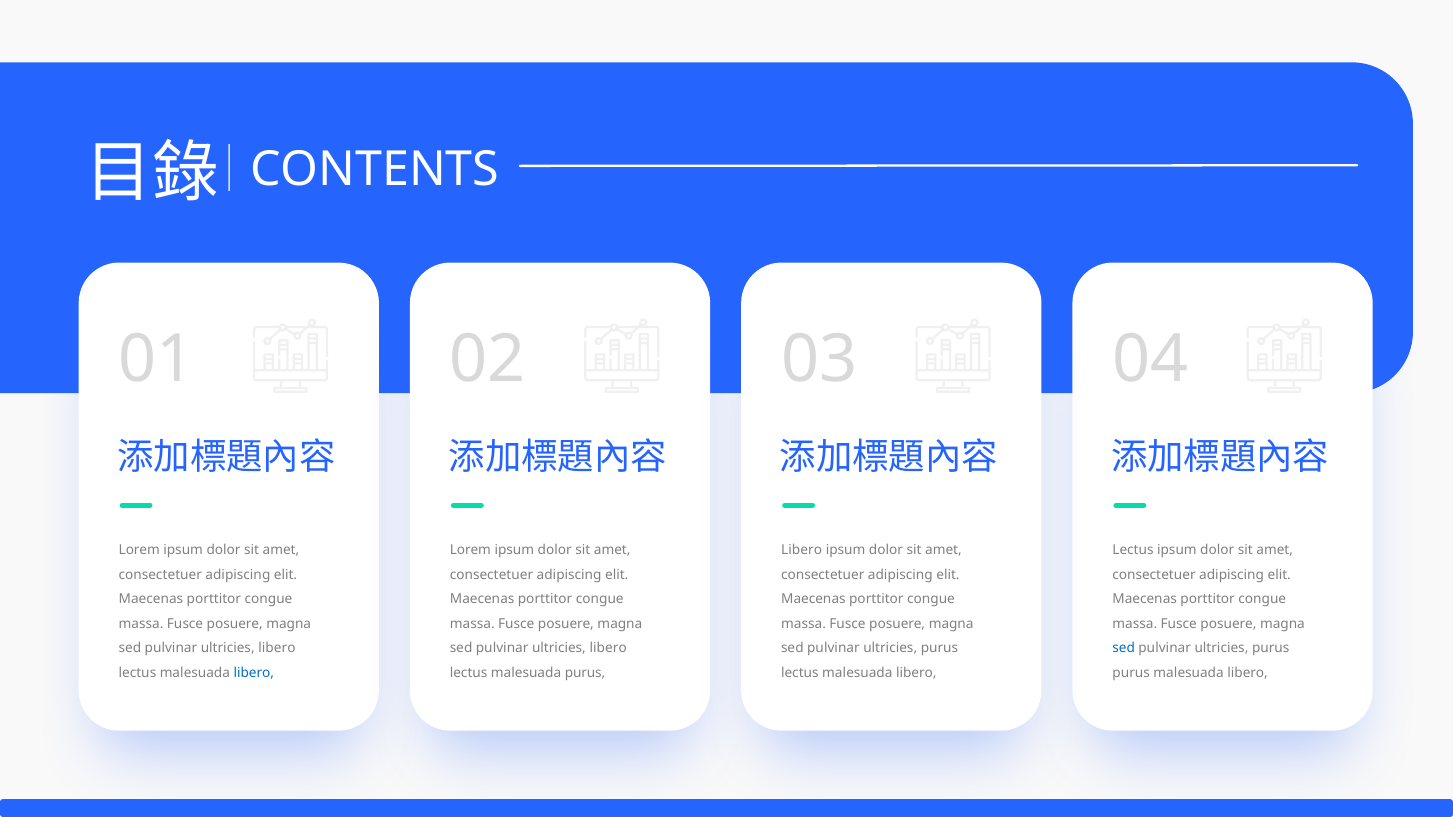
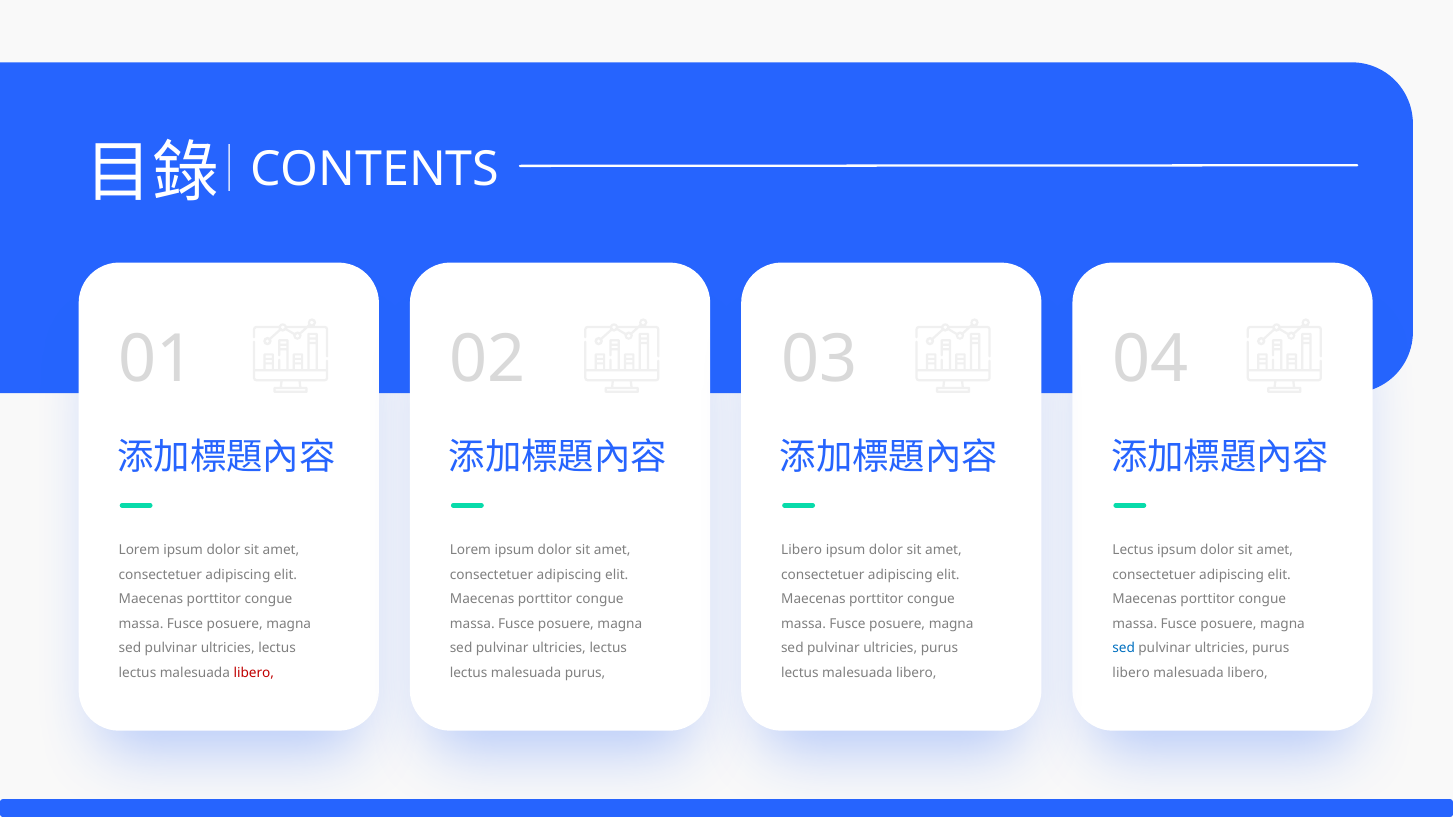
libero: libero -> lectus (277, 649)
libero: libero -> lectus (608, 649)
libero colour: blue -> red (254, 673)
purus: purus -> libero (1131, 673)
